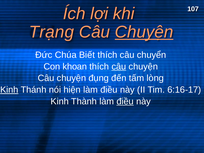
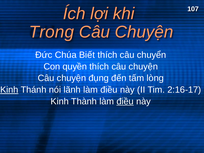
Trạng: Trạng -> Trong (51, 32)
Chuyện underline: present -> none (144, 32)
khoan: khoan -> quyền (75, 67)
câu underline: present -> none (119, 67)
hiện: hiện -> lãnh (72, 90)
6:16-17: 6:16-17 -> 2:16-17 (184, 90)
